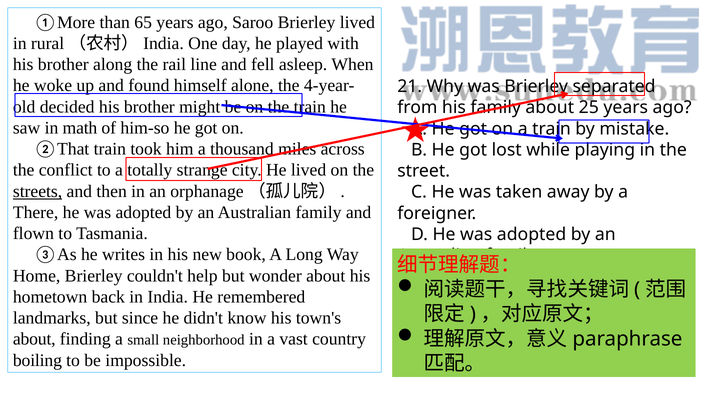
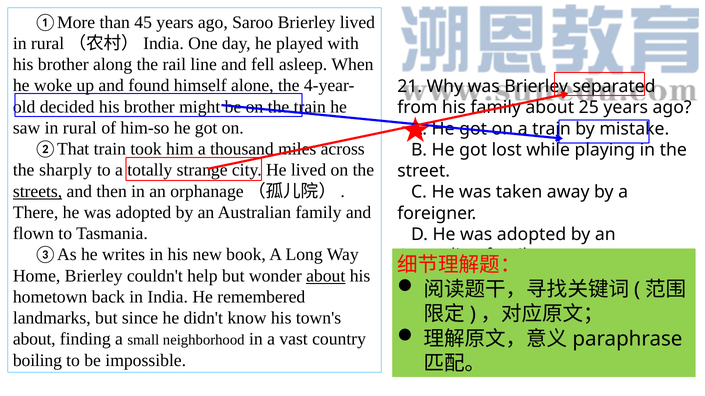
65: 65 -> 45 (143, 22)
math: math -> rural (80, 128)
conflict: conflict -> sharply (66, 170)
about underline: none -> present (326, 276)
